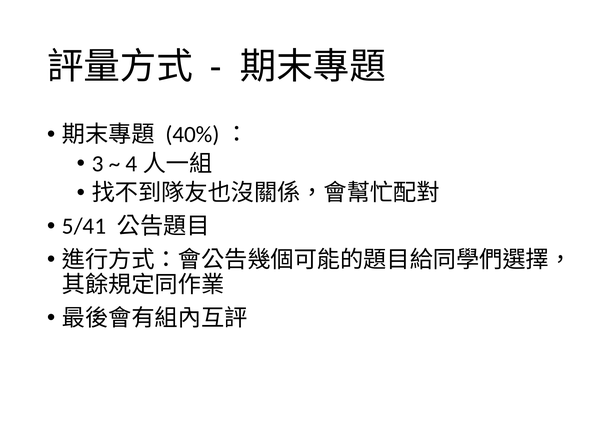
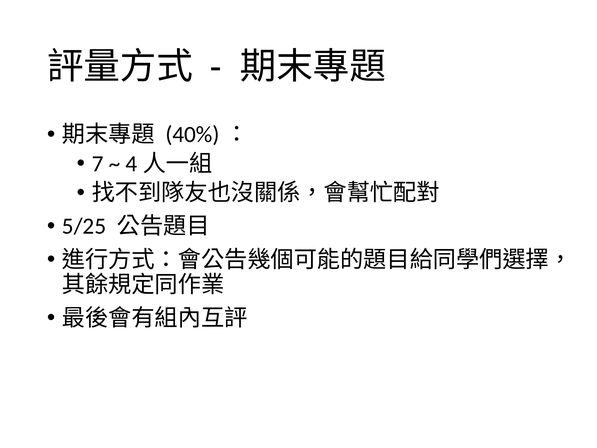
3: 3 -> 7 (98, 164)
5/41: 5/41 -> 5/25 (84, 226)
